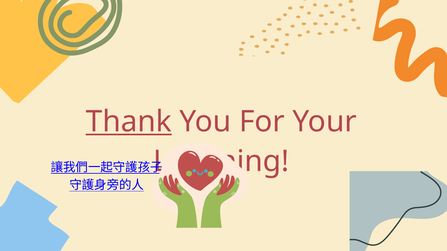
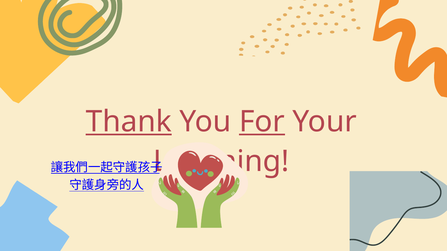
For underline: none -> present (262, 122)
